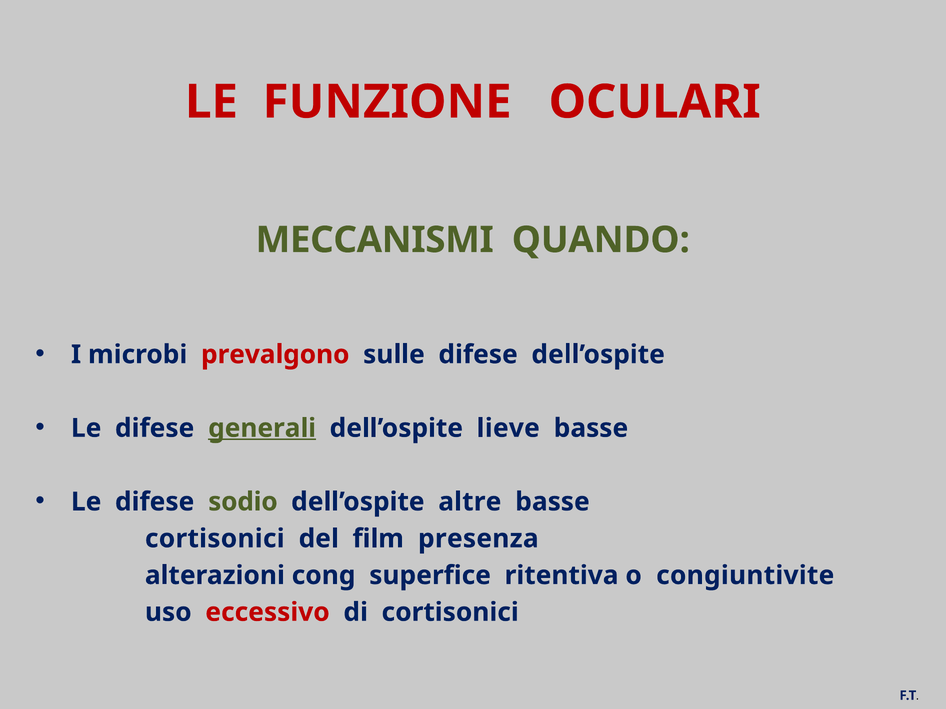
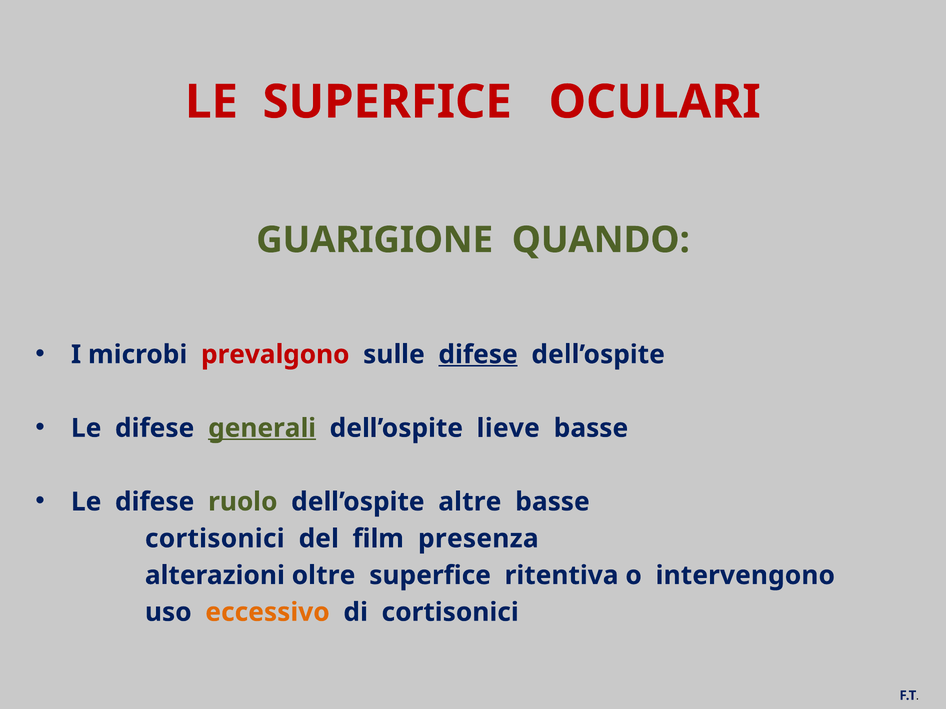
LE FUNZIONE: FUNZIONE -> SUPERFICE (387, 102)
MECCANISMI: MECCANISMI -> GUARIGIONE (375, 240)
difese underline: none -> present (478, 355)
sodio: sodio -> ruolo (243, 502)
cong: cong -> oltre (324, 576)
congiuntivite: congiuntivite -> intervengono (745, 576)
eccessivo colour: red -> orange (268, 613)
